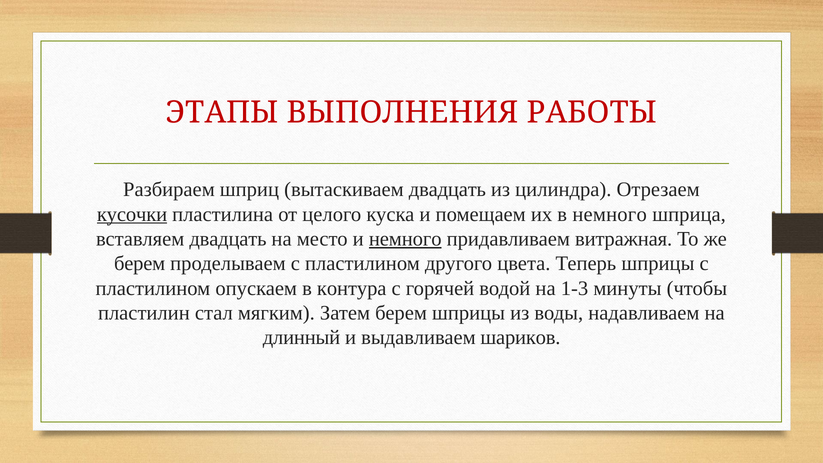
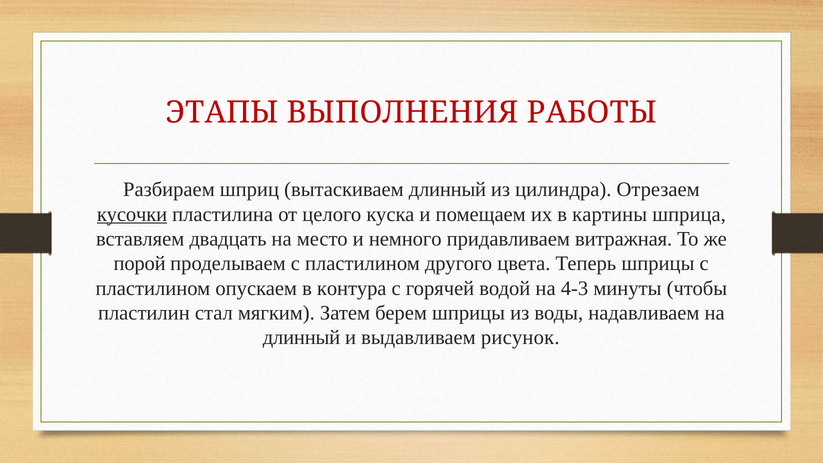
вытаскиваем двадцать: двадцать -> длинный (447, 189)
в немного: немного -> картины (610, 214)
немного underline: present -> none (405, 239)
берем: берем -> порой (140, 264)
1-3: 1-3 -> 4-3 (575, 288)
шариков: шариков -> рисунок (520, 338)
